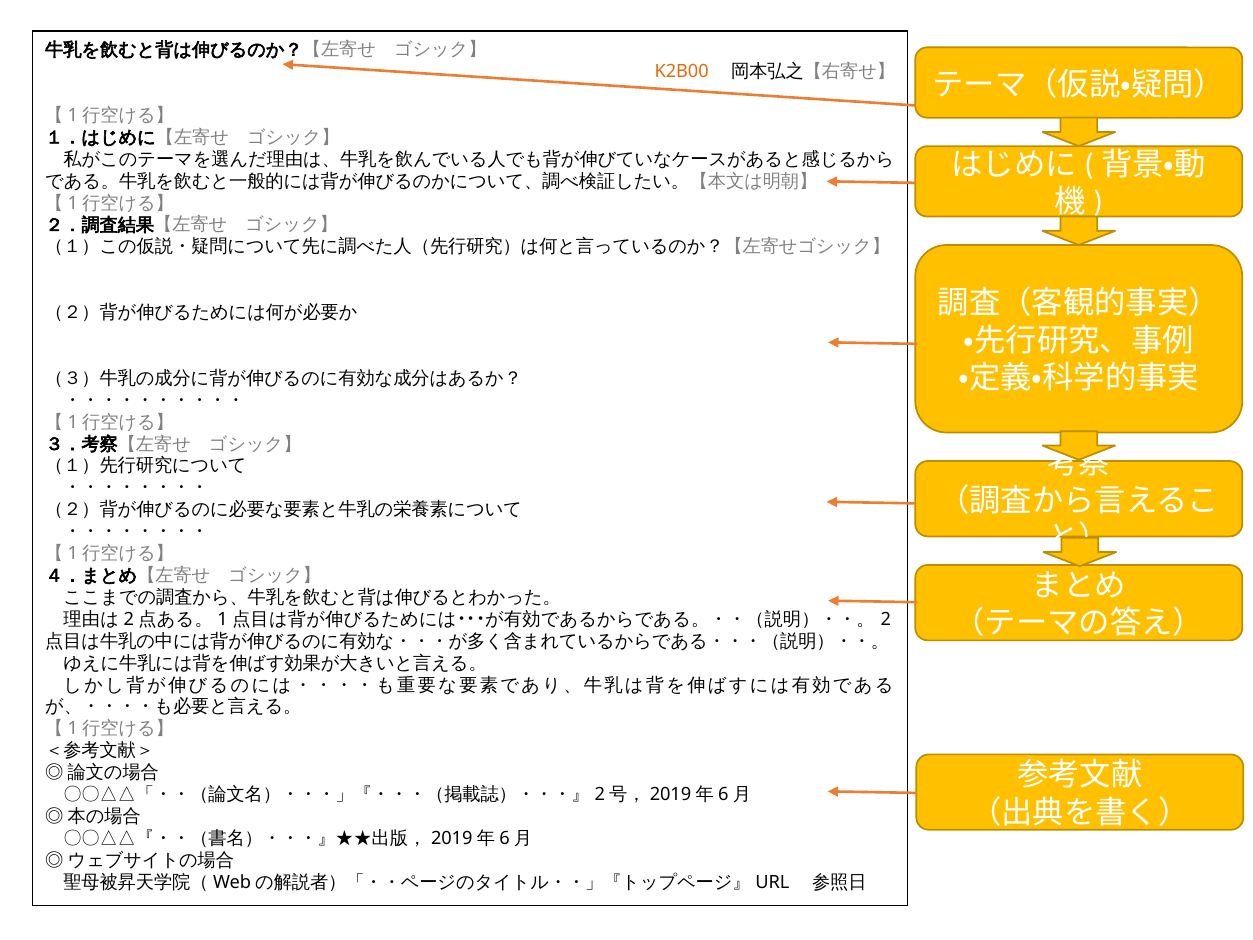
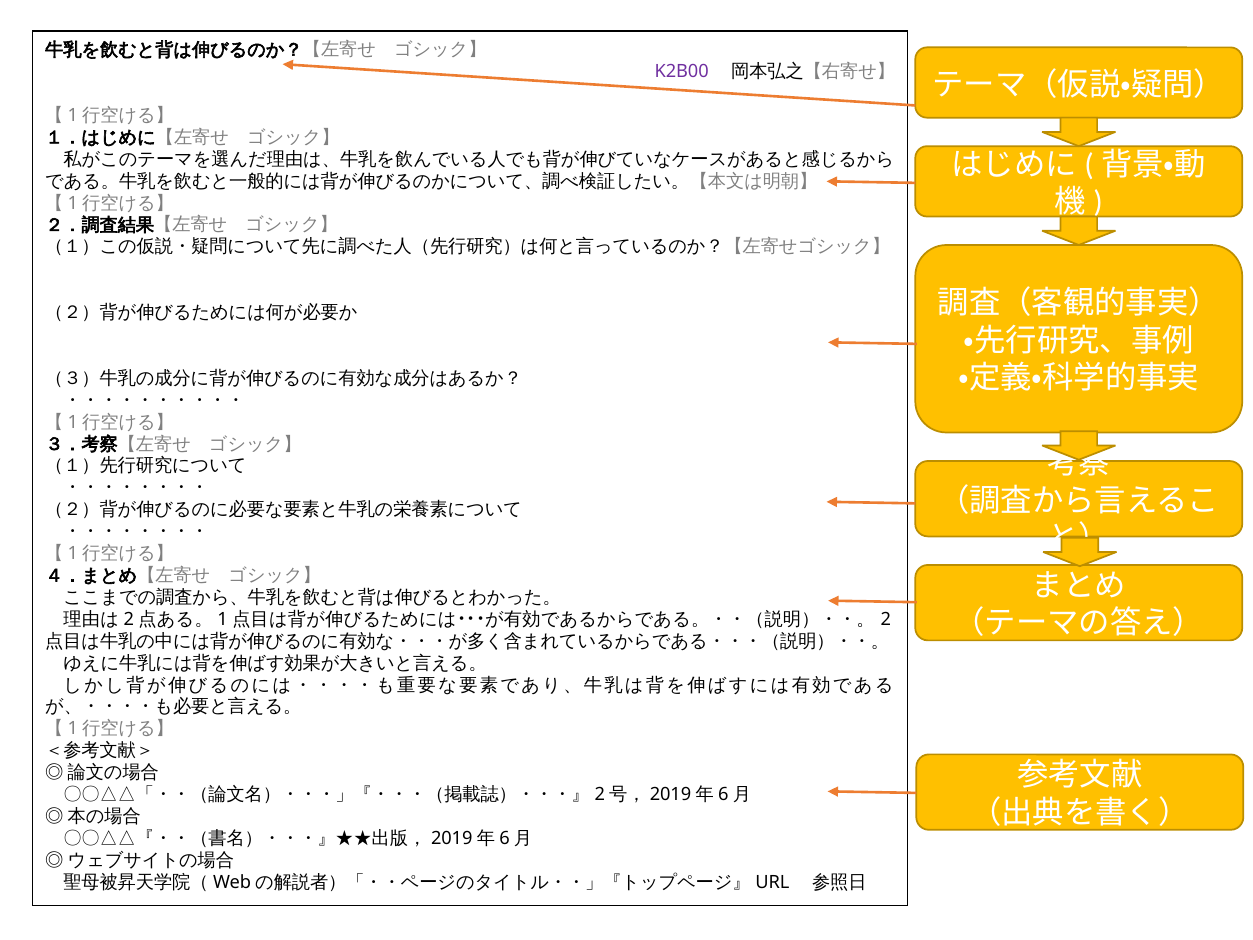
K2B00 colour: orange -> purple (682, 72)
